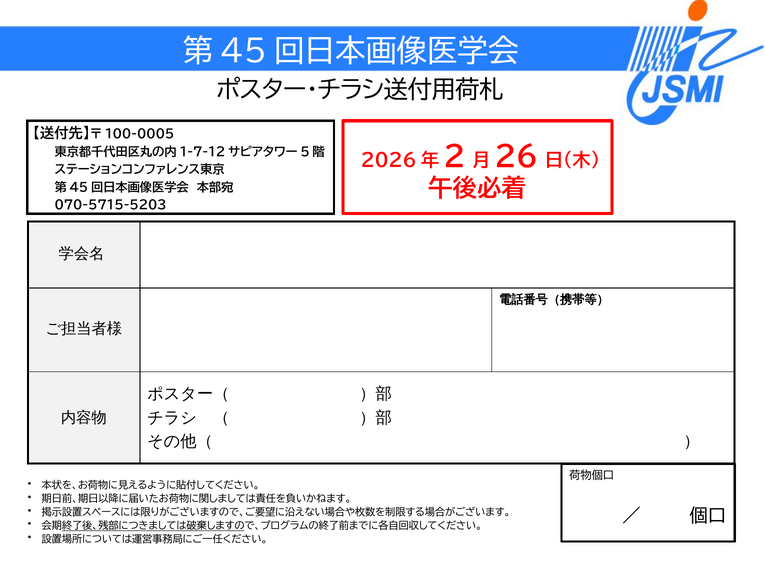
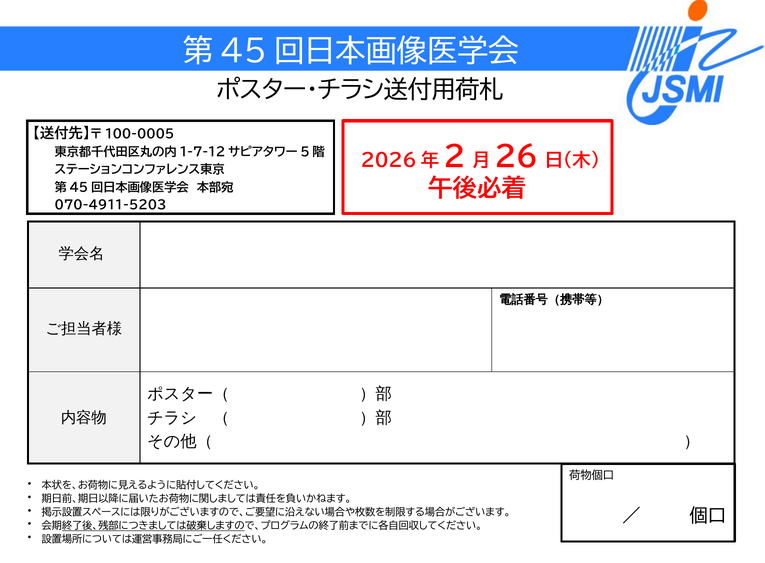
070-5715-5203: 070-5715-5203 -> 070-4911-5203 (110, 205)
